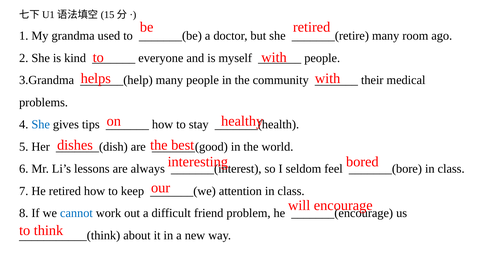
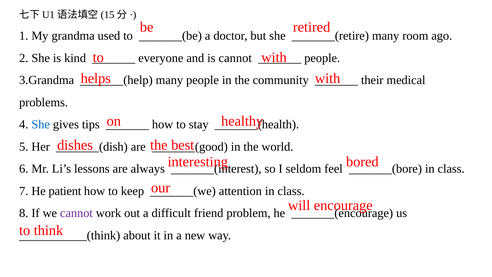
is myself: myself -> cannot (235, 58)
He retired: retired -> patient (65, 191)
cannot colour: blue -> purple (76, 213)
